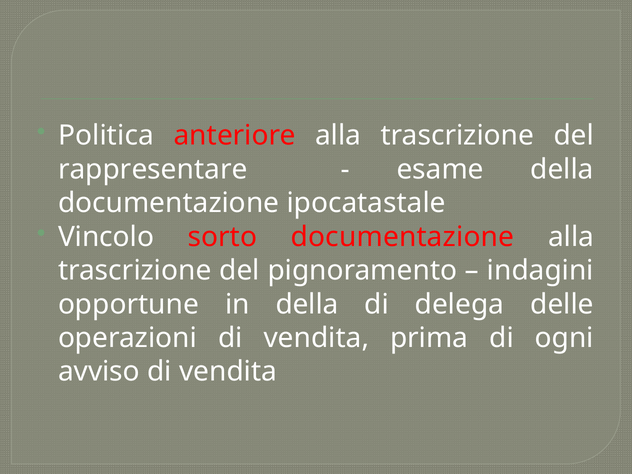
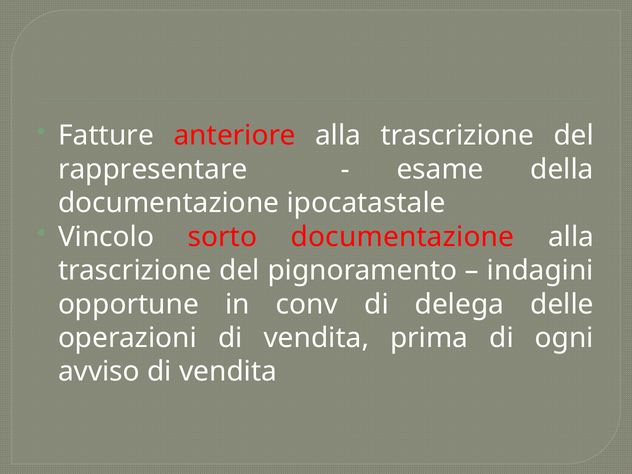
Politica: Politica -> Fatture (106, 136)
in della: della -> conv (307, 304)
